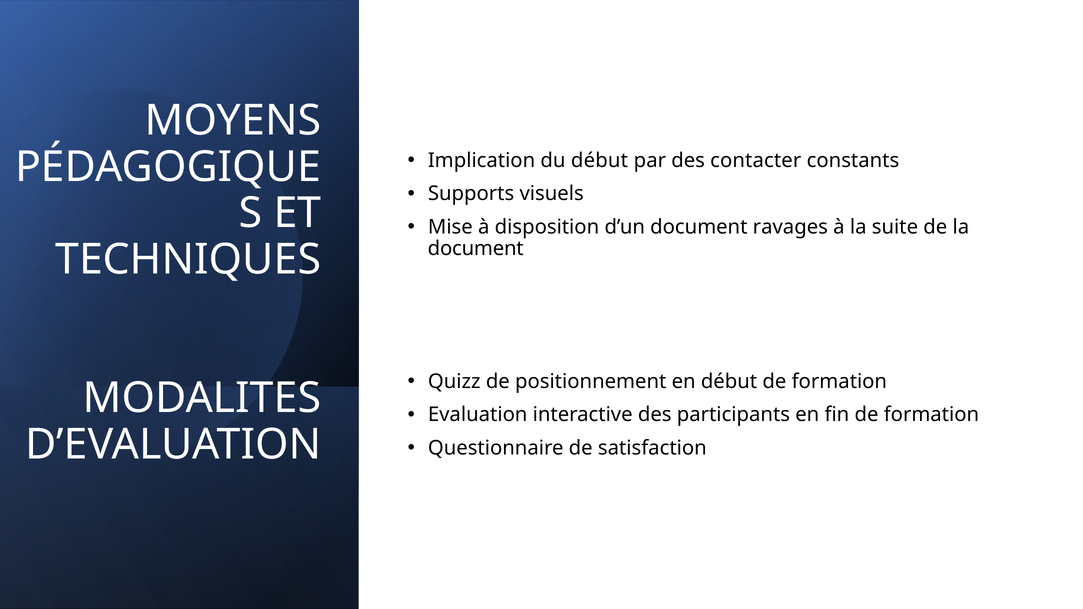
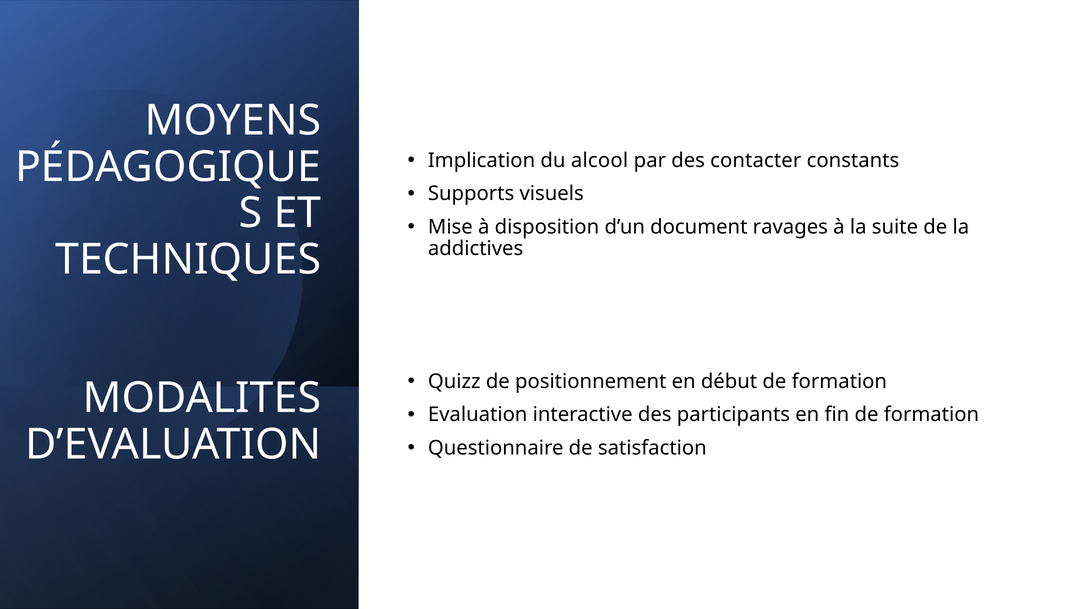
du début: début -> alcool (600, 160)
document: document -> addictives (476, 249)
